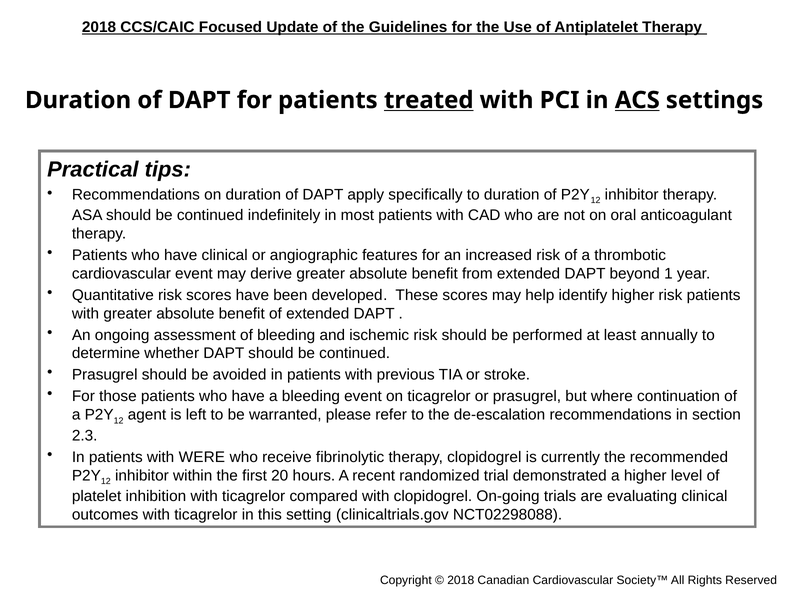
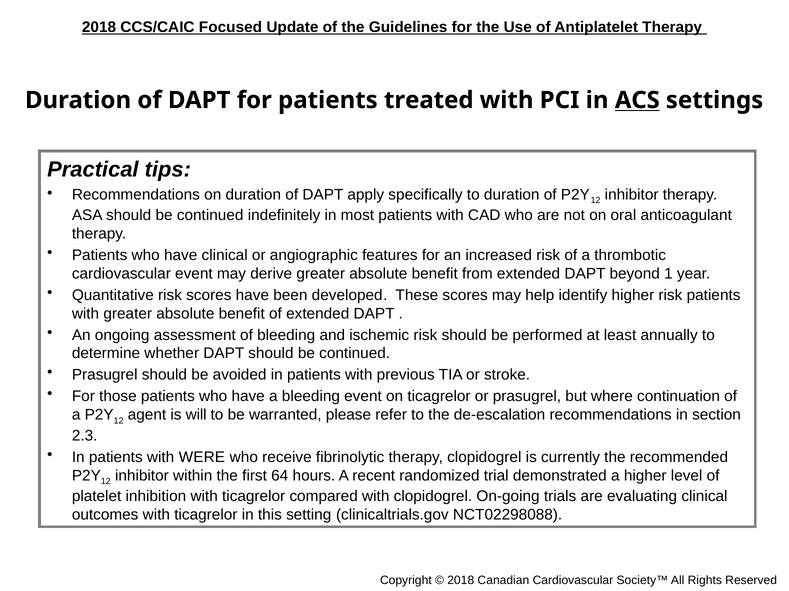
treated underline: present -> none (429, 100)
left: left -> will (196, 415)
20: 20 -> 64 (280, 476)
